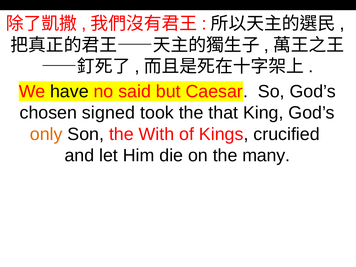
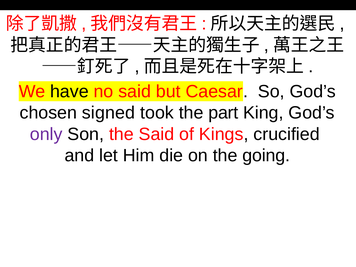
that: that -> part (223, 113)
only colour: orange -> purple (46, 134)
the With: With -> Said (156, 134)
many: many -> going (266, 156)
